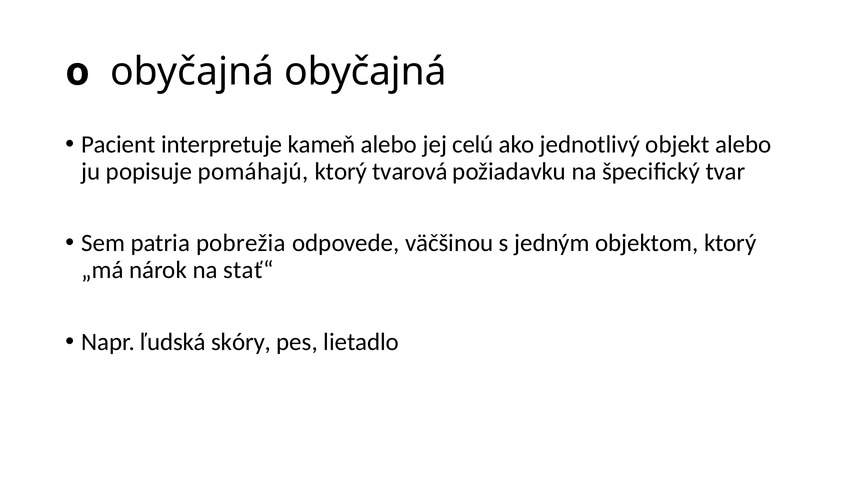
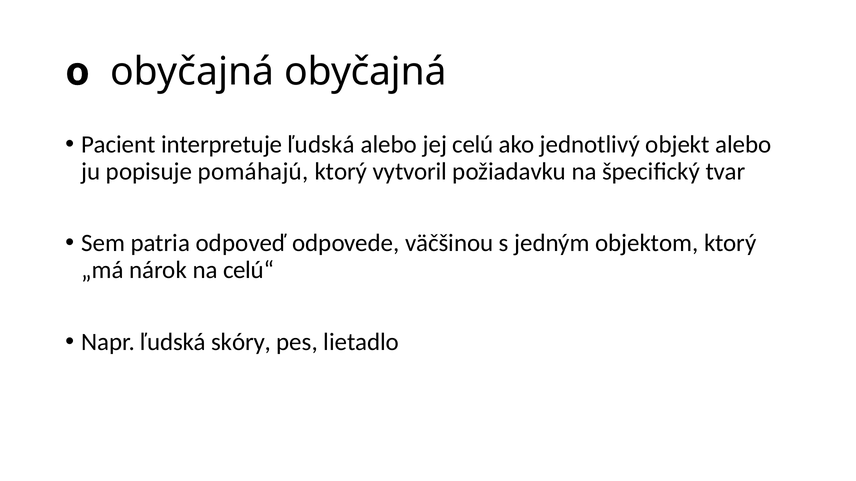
interpretuje kameň: kameň -> ľudská (321, 145)
tvarová: tvarová -> vytvoril (410, 172)
pobrežia: pobrežia -> odpoveď (241, 243)
stať“: stať“ -> celú“ (249, 270)
